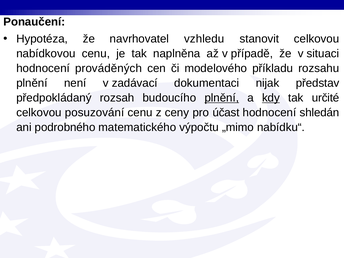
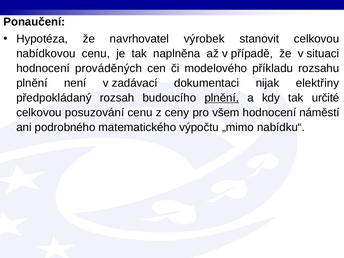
vzhledu: vzhledu -> výrobek (204, 39)
představ: představ -> elektřiny (318, 83)
kdy underline: present -> none (271, 98)
účast: účast -> všem (226, 113)
shledán: shledán -> náměstí (319, 113)
